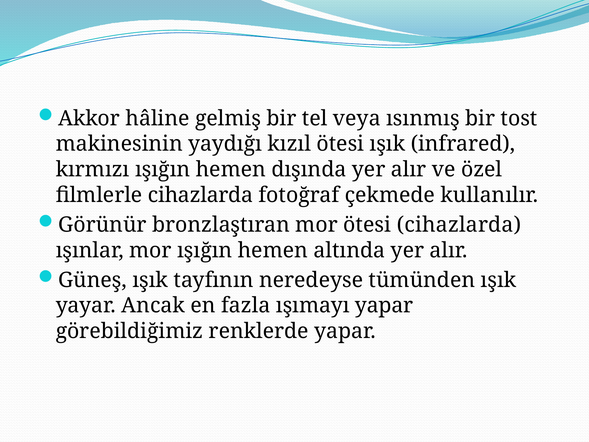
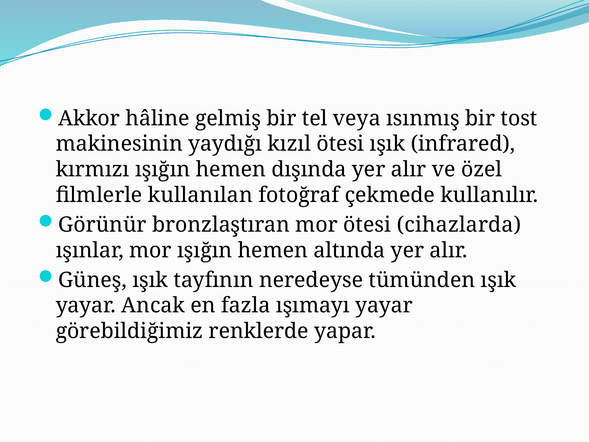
filmlerle cihazlarda: cihazlarda -> kullanılan (200, 195)
ışımayı yapar: yapar -> yayar (384, 305)
